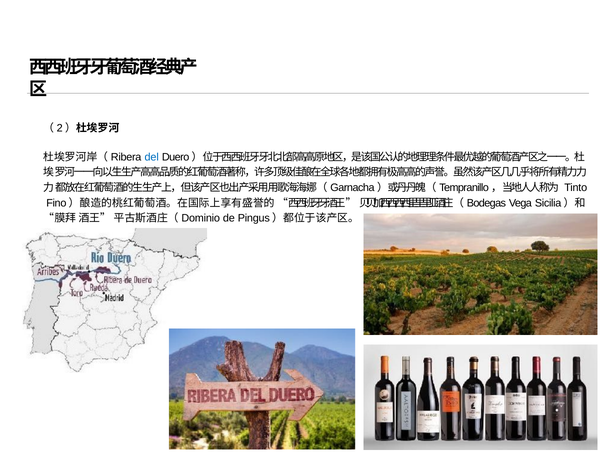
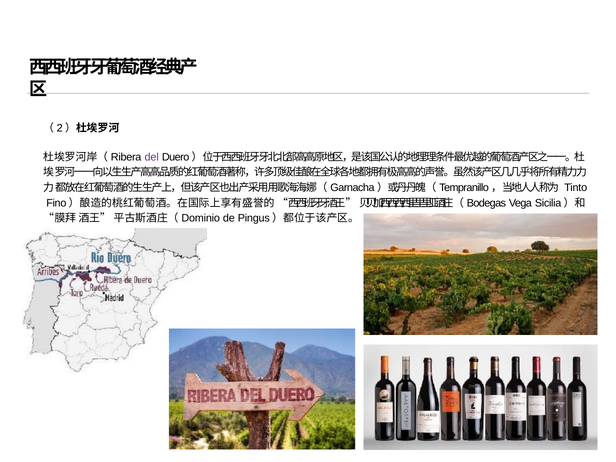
del colour: blue -> purple (152, 157)
